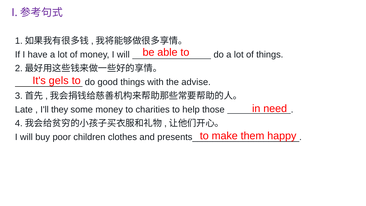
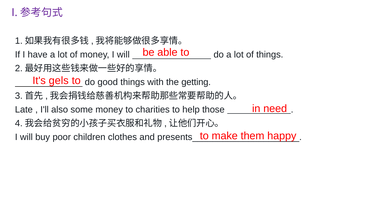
advise: advise -> getting (196, 82)
they: they -> also (60, 109)
